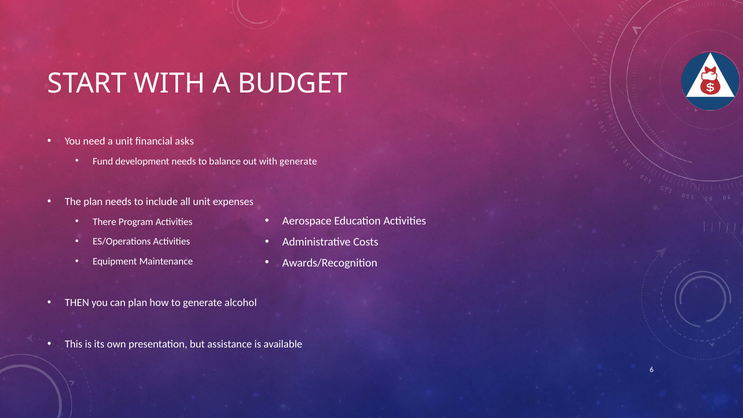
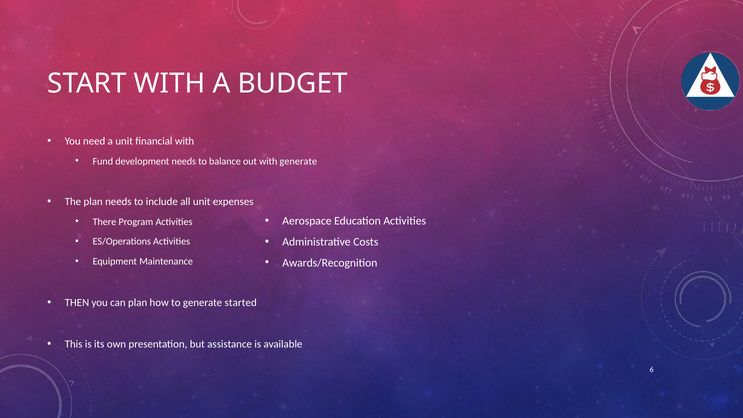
financial asks: asks -> with (185, 141)
alcohol: alcohol -> started (241, 302)
